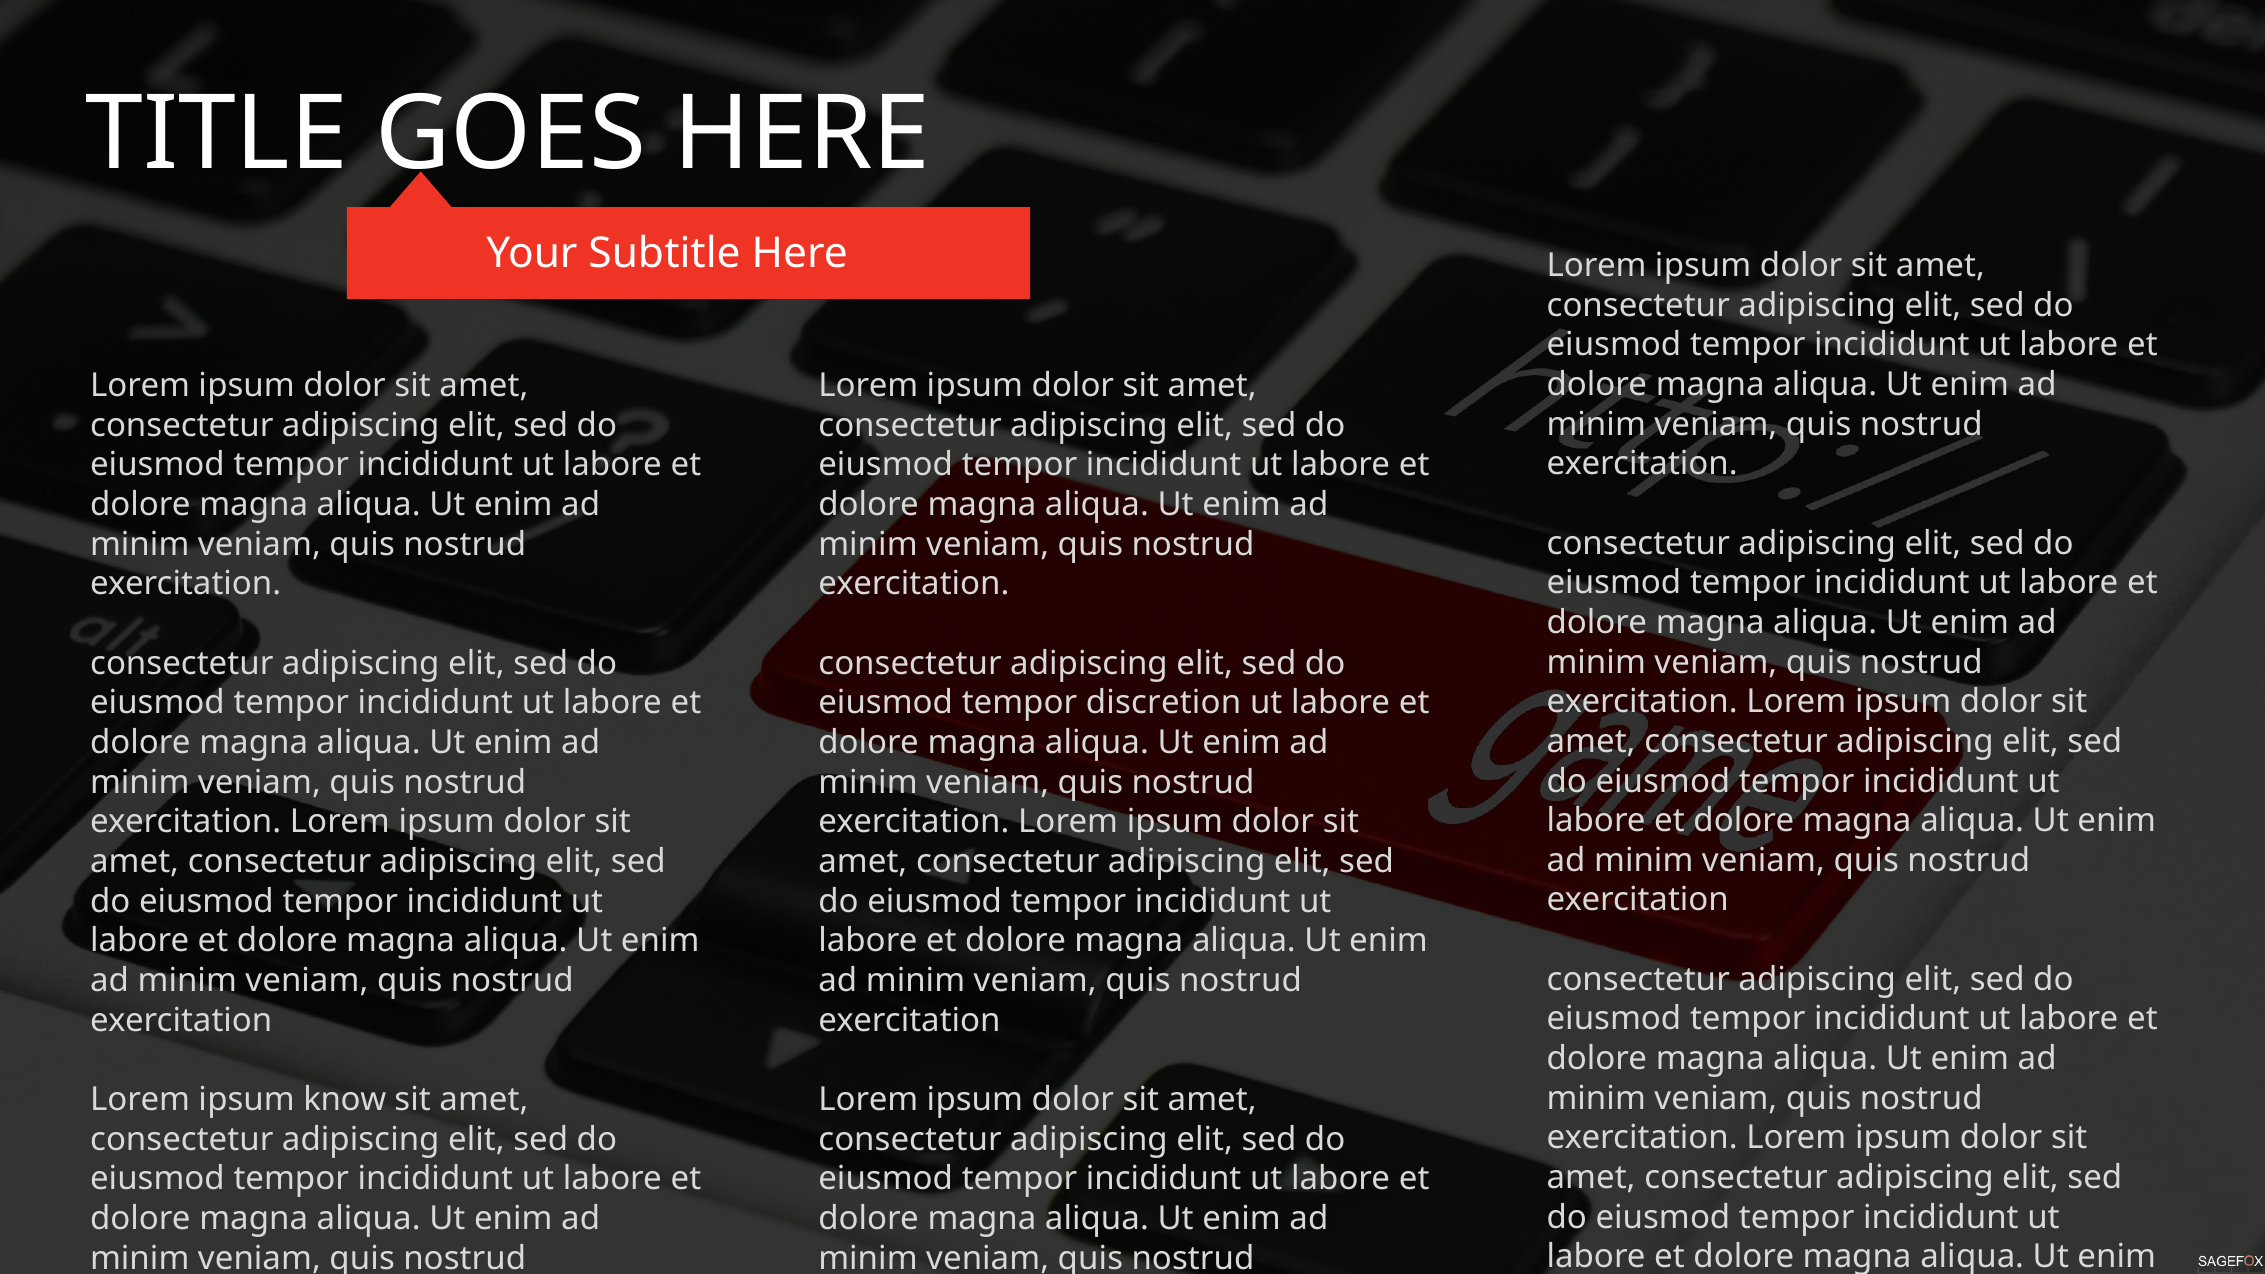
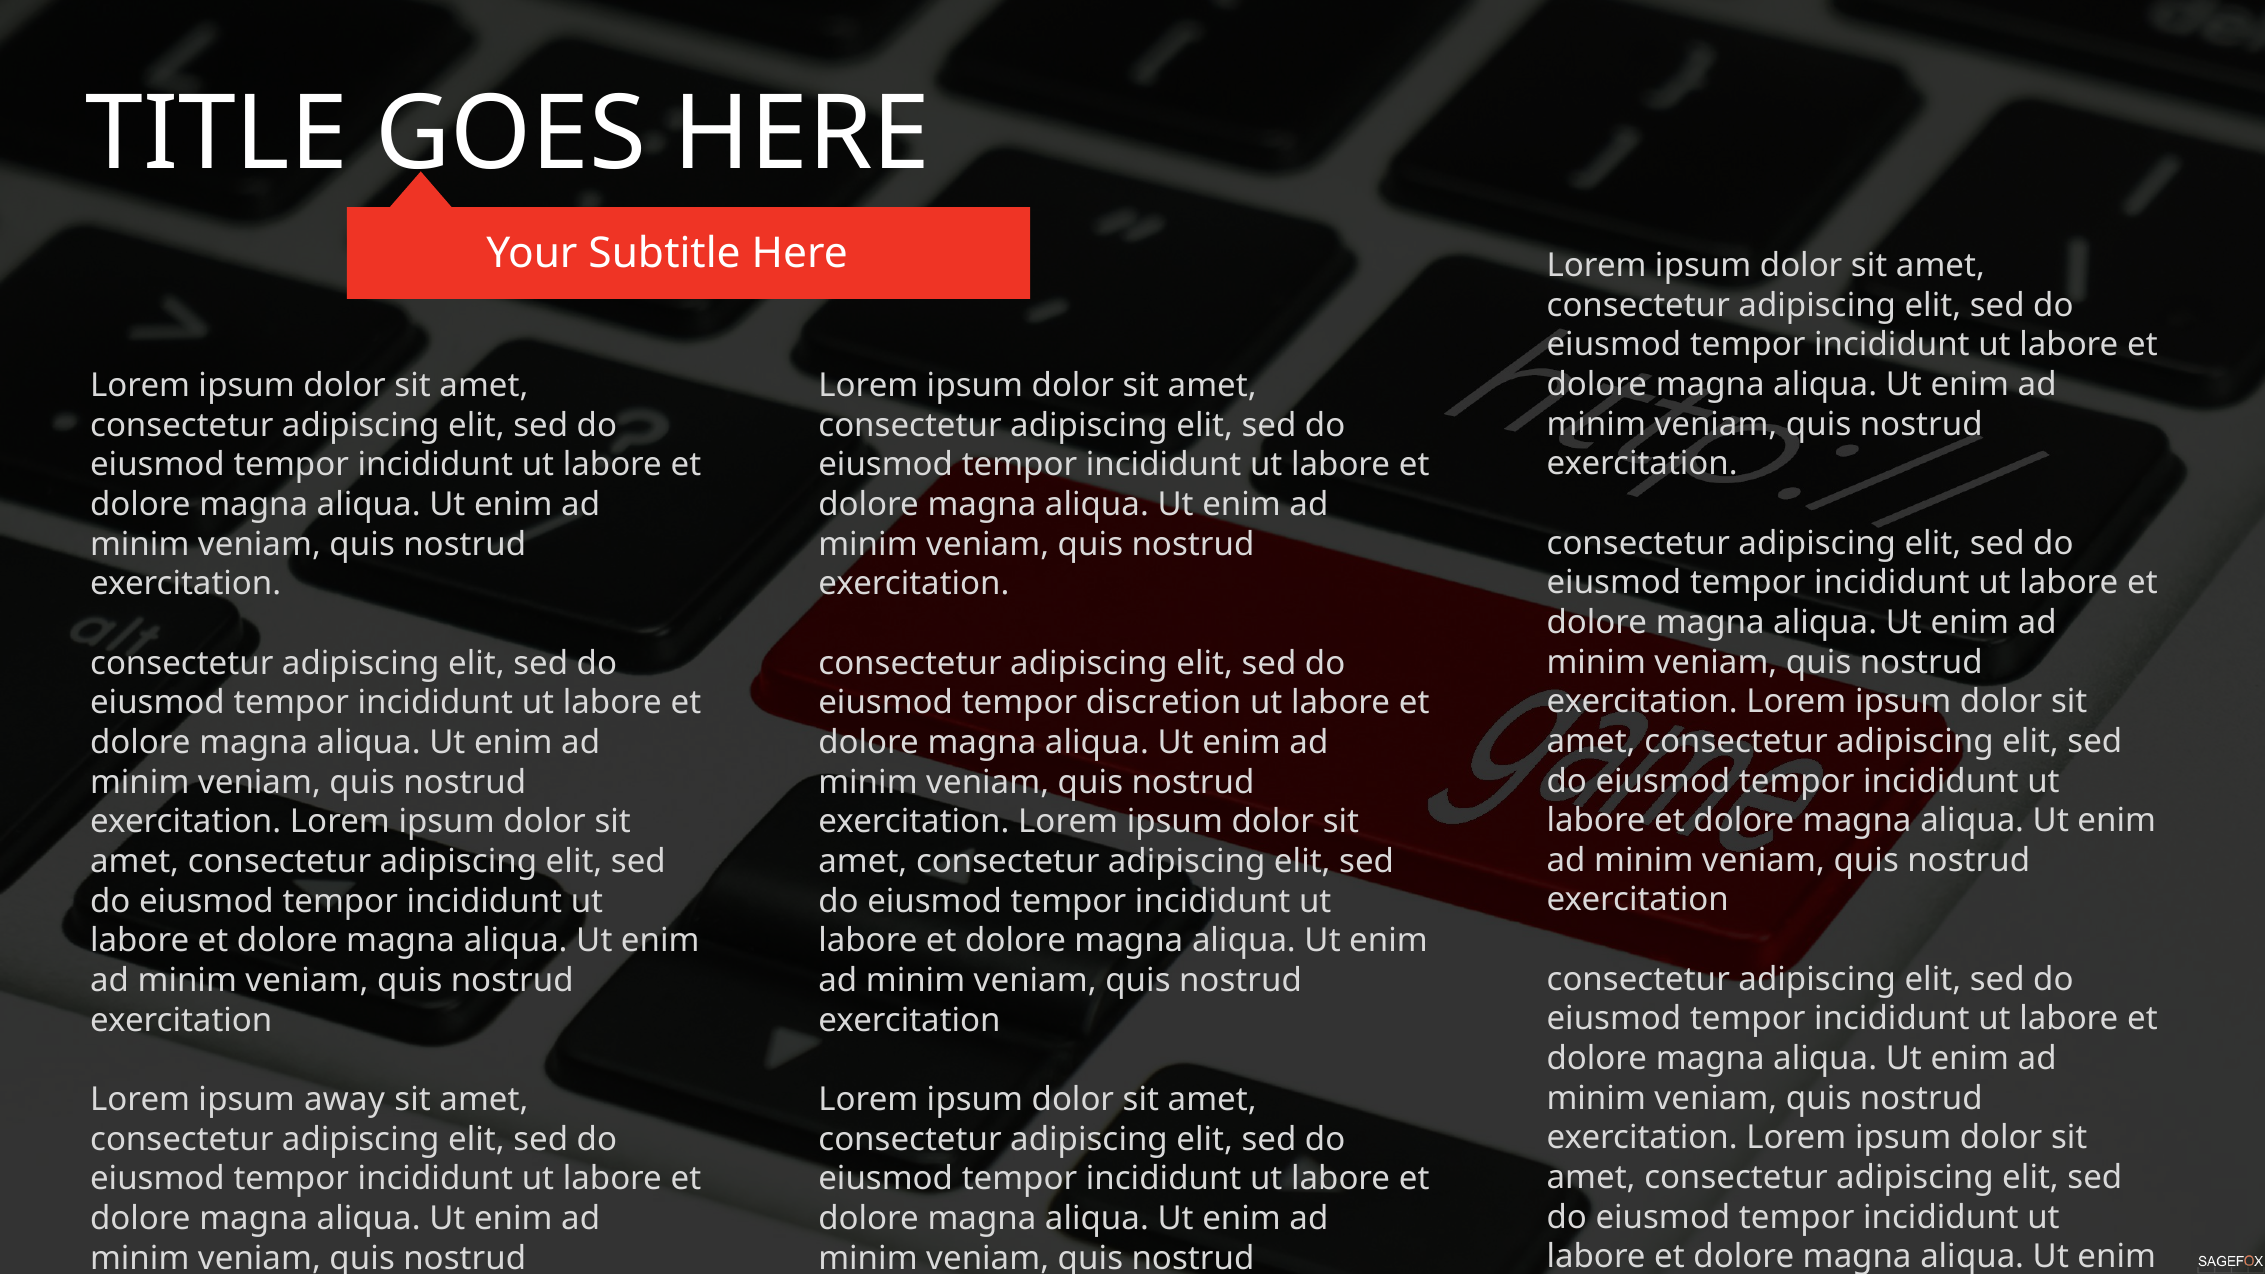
know: know -> away (344, 1100)
